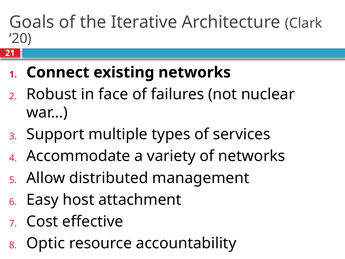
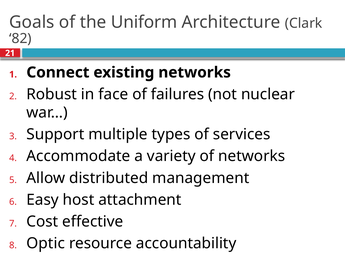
Iterative: Iterative -> Uniform (144, 22)
20: 20 -> 82 (20, 38)
